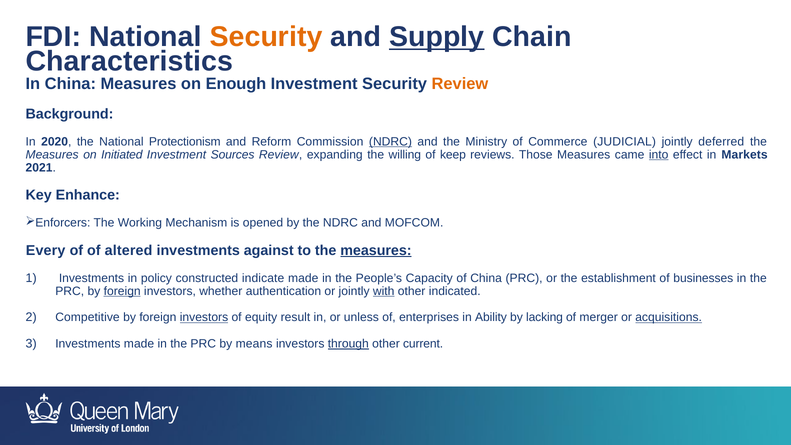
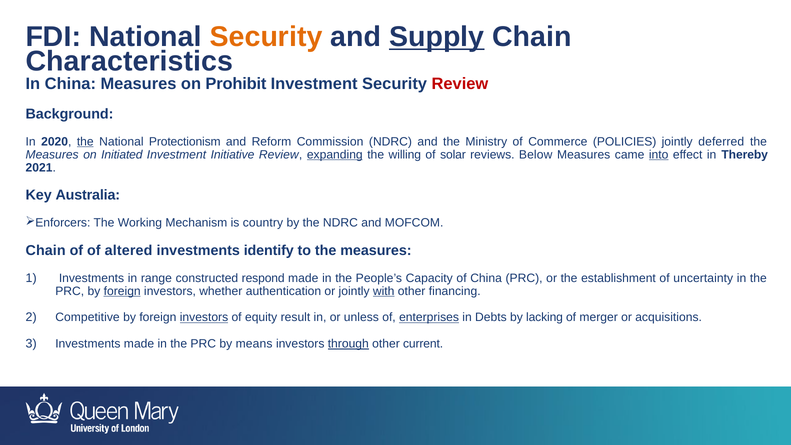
Enough: Enough -> Prohibit (236, 84)
Review colour: orange -> red (460, 84)
the underline: none -> present (85, 142)
NDRC underline: present -> none (390, 142)
JUDICIAL: JUDICIAL -> POLICIES (625, 142)
Sources: Sources -> Initiative (233, 155)
expanding underline: none -> present (335, 155)
keep: keep -> solar (453, 155)
Those: Those -> Below (536, 155)
Markets: Markets -> Thereby (745, 155)
Enhance: Enhance -> Australia (88, 195)
opened: opened -> country (263, 223)
Every: Every -> Chain (46, 250)
against: against -> identify (269, 250)
measures underline: present -> none (376, 250)
policy: policy -> range (156, 278)
indicate: indicate -> respond (263, 278)
businesses: businesses -> uncertainty (703, 278)
indicated: indicated -> financing (455, 291)
enterprises underline: none -> present (429, 317)
Ability: Ability -> Debts (491, 317)
acquisitions underline: present -> none (669, 317)
